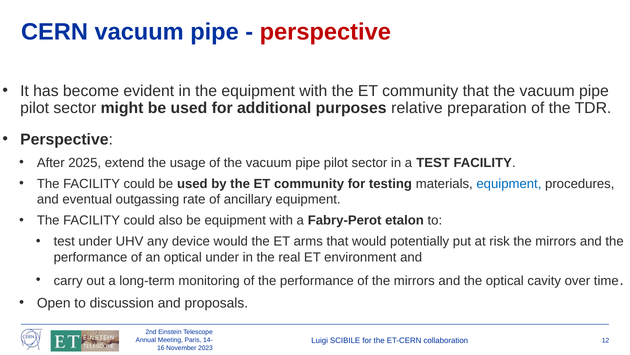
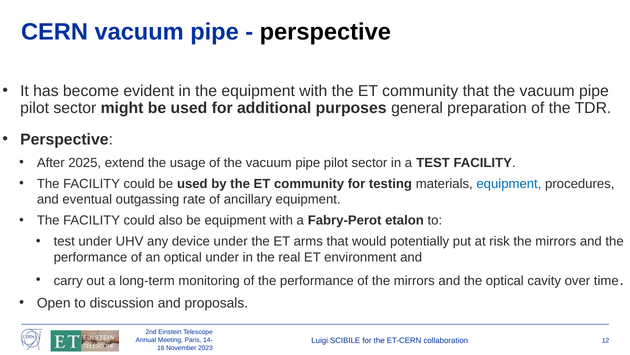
perspective colour: red -> black (325, 32)
relative: relative -> general (417, 108)
device would: would -> under (231, 241)
